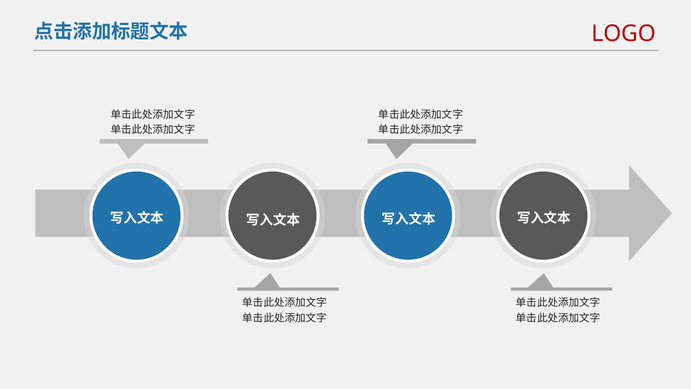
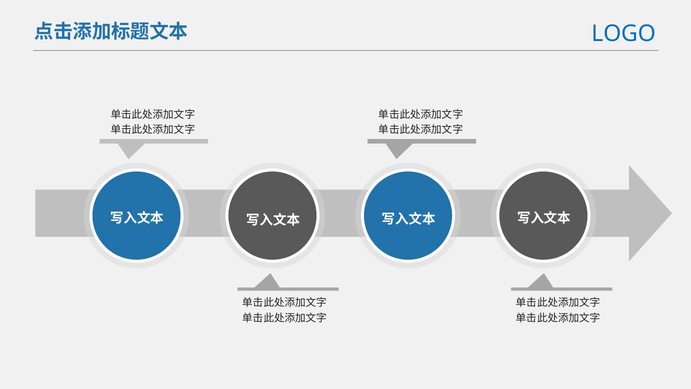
LOGO colour: red -> blue (624, 34)
